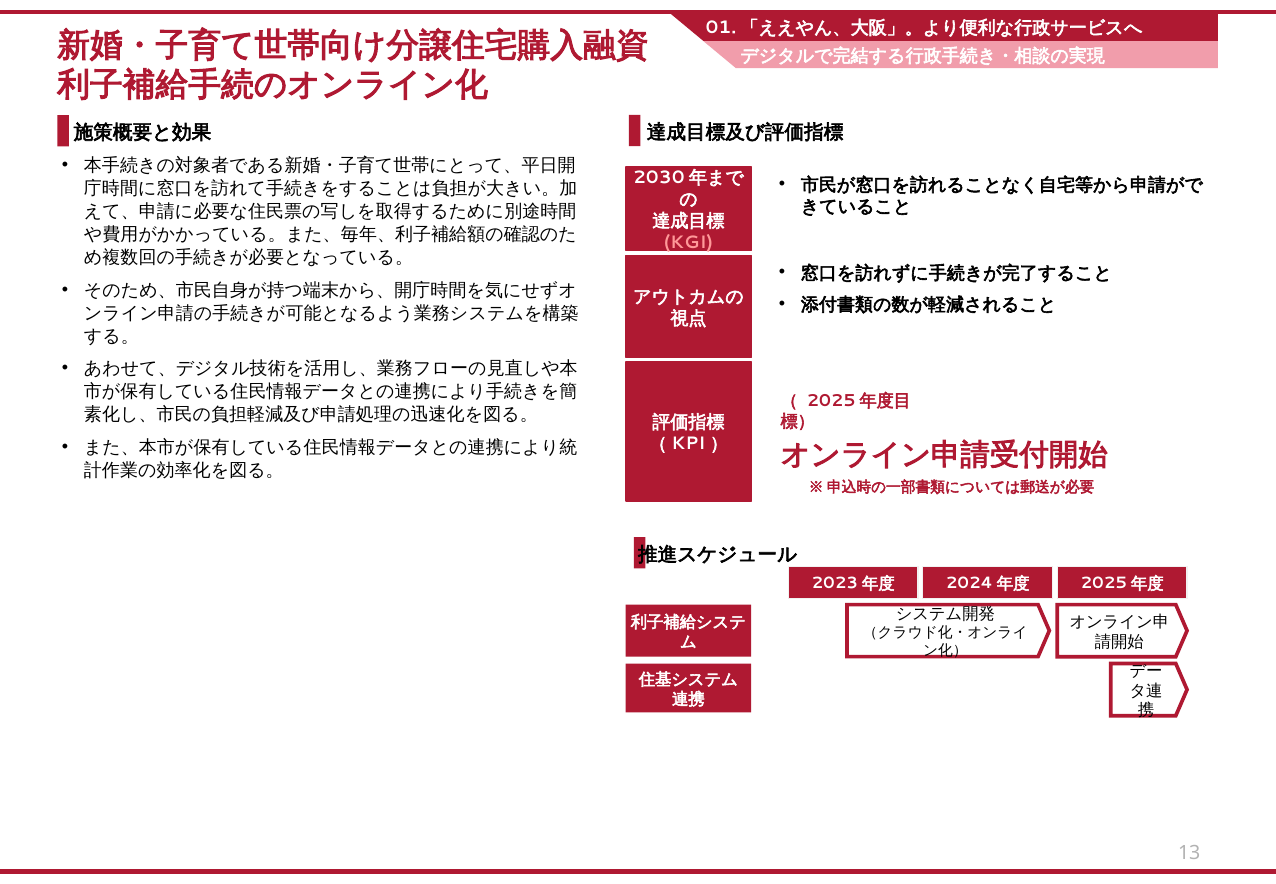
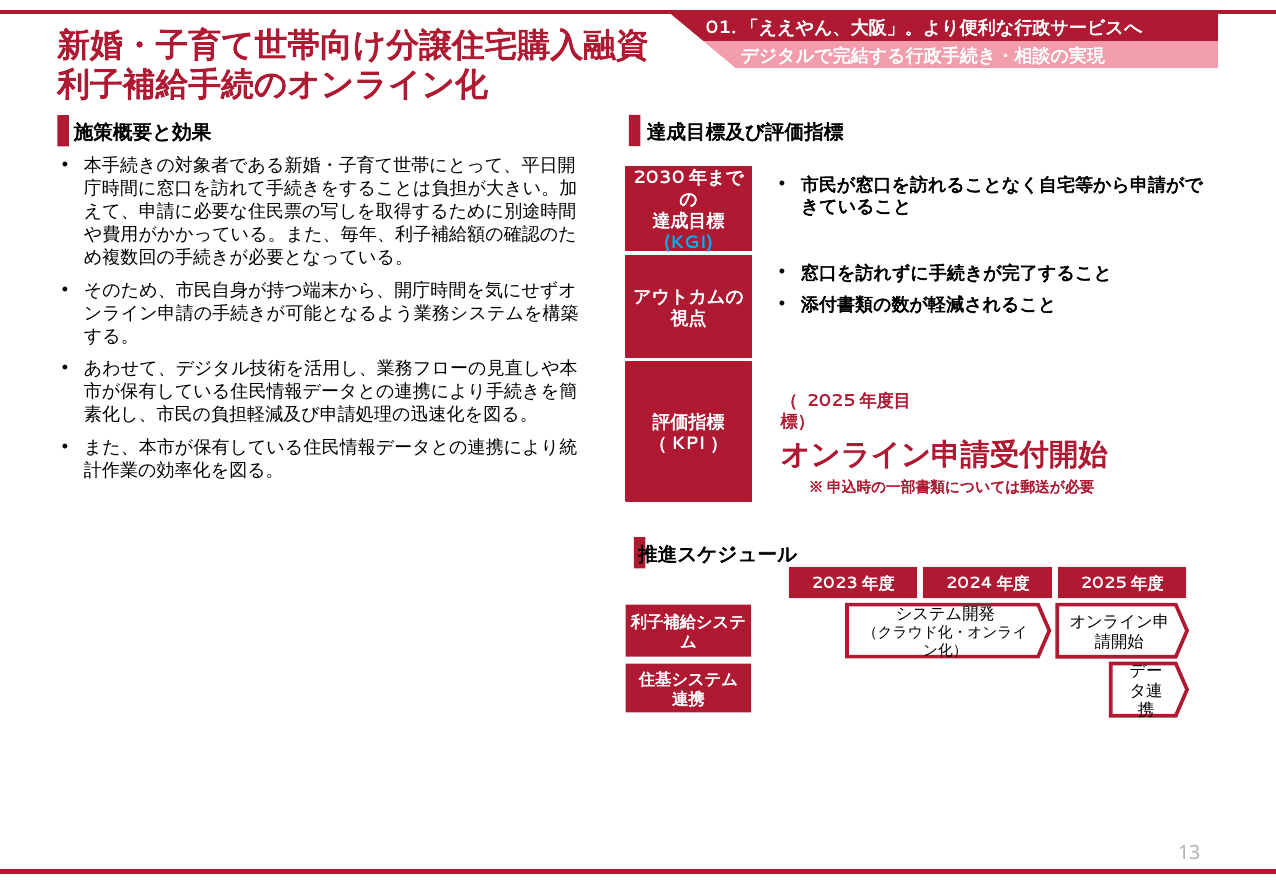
KGI colour: pink -> light blue (688, 242)
